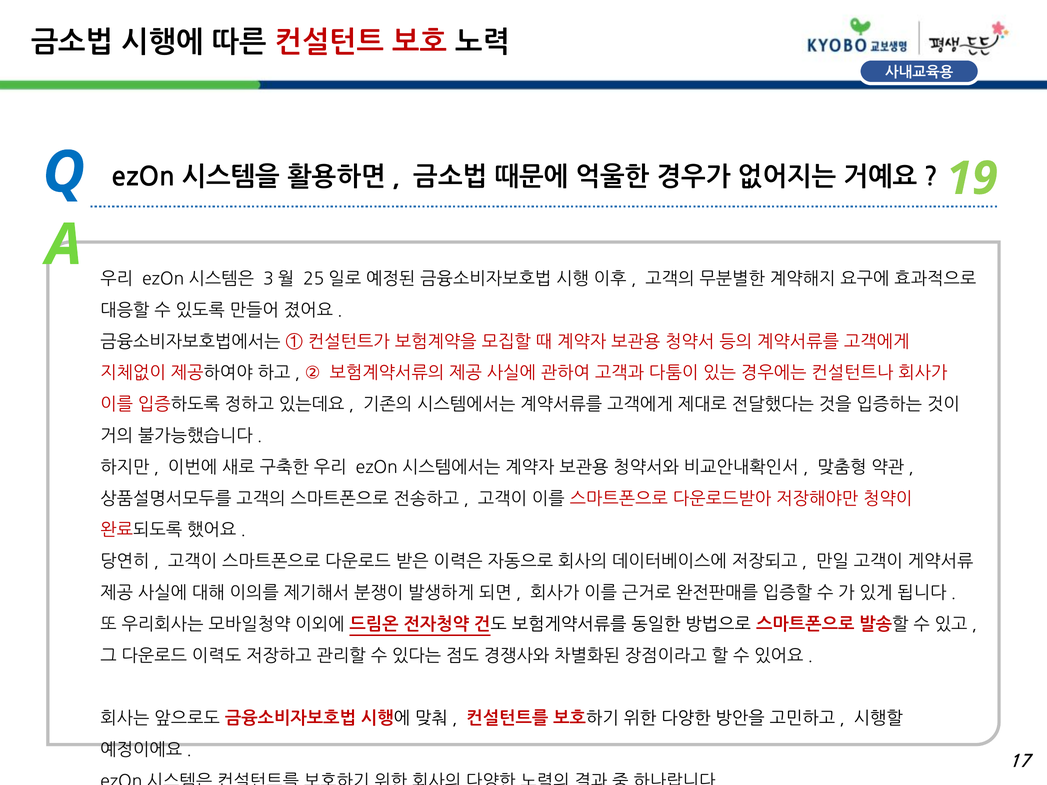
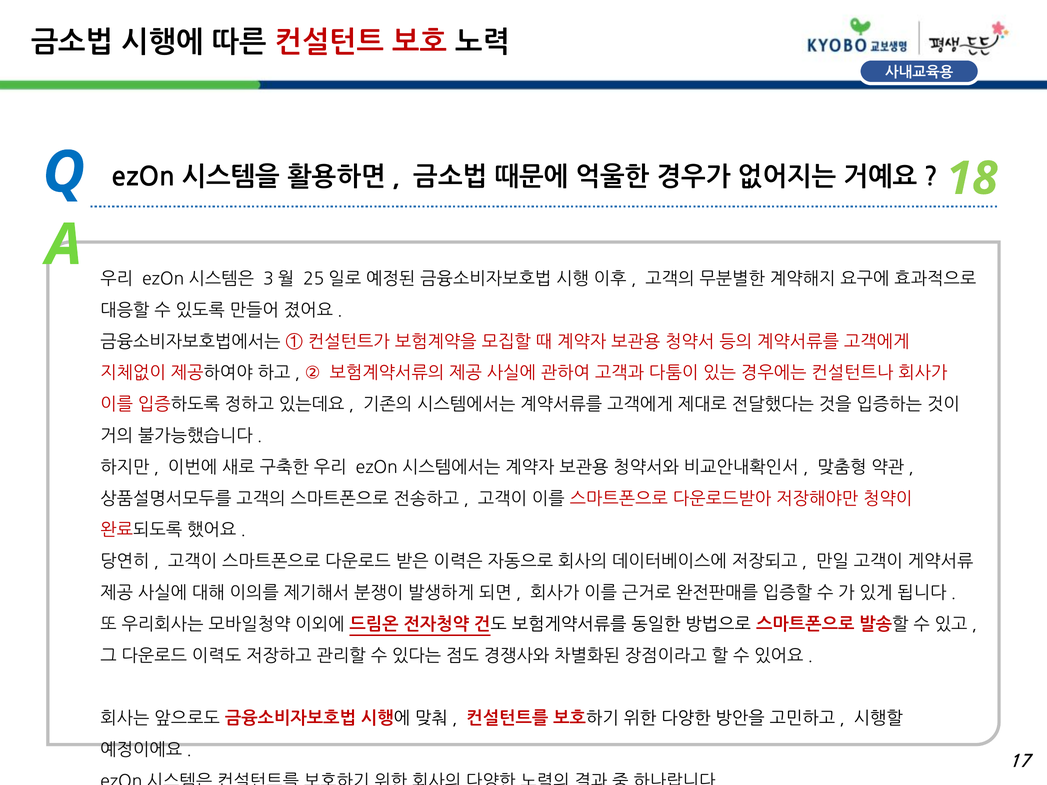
19: 19 -> 18 (972, 179)
